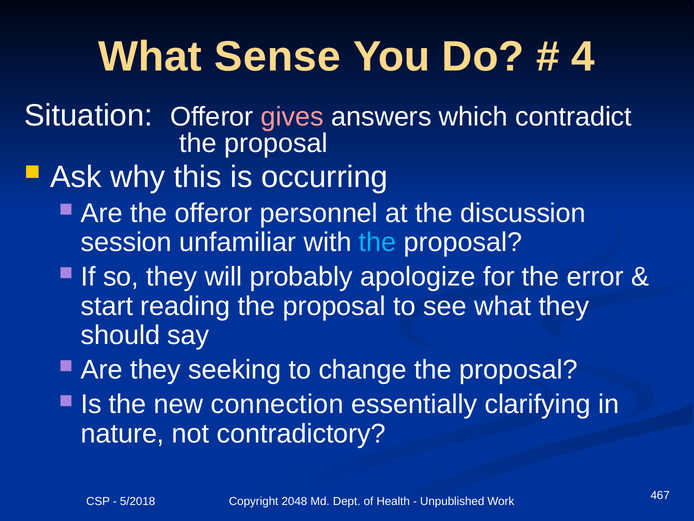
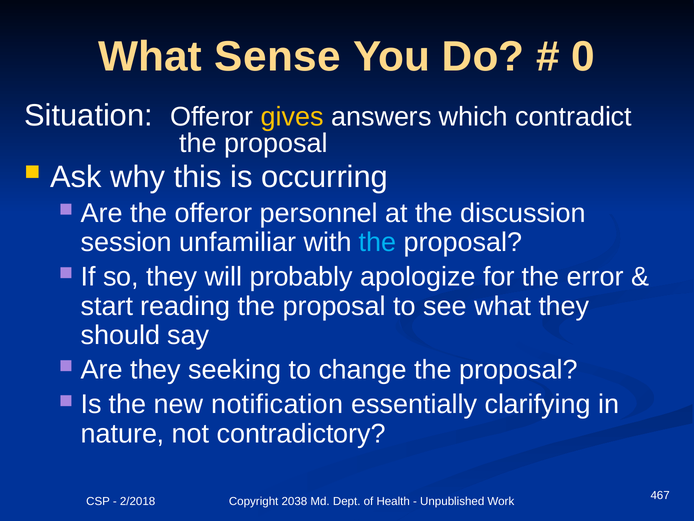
4: 4 -> 0 (583, 57)
gives colour: pink -> yellow (292, 117)
connection: connection -> notification (277, 404)
5/2018: 5/2018 -> 2/2018 (138, 501)
2048: 2048 -> 2038 (294, 501)
